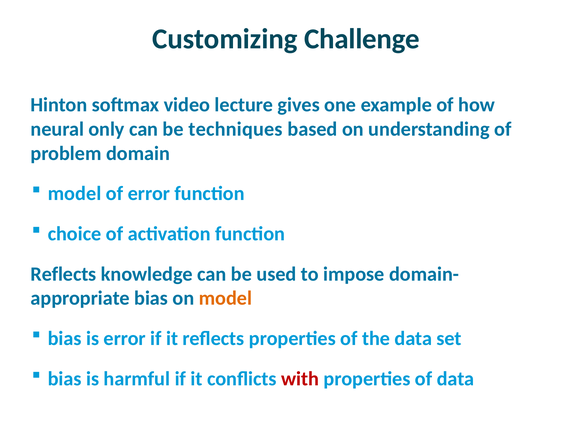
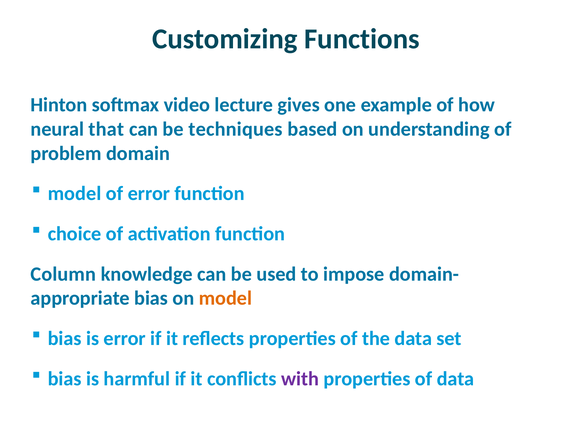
Challenge: Challenge -> Functions (362, 39)
only: only -> that (106, 129)
Reflects: Reflects -> Column (63, 274)
with colour: red -> purple (300, 379)
